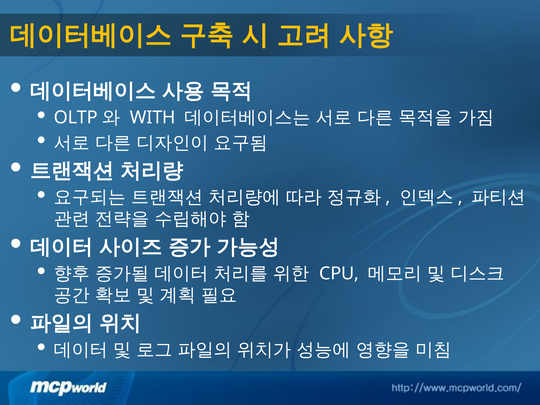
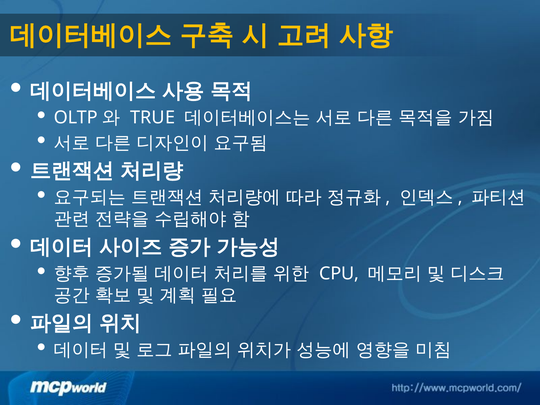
WITH: WITH -> TRUE (153, 118)
